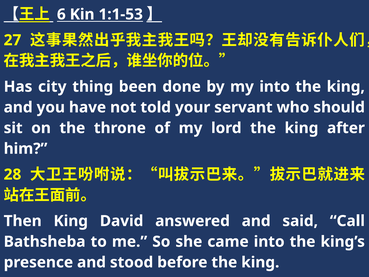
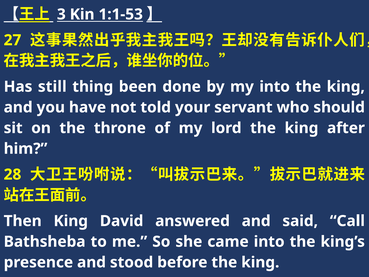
6: 6 -> 3 (61, 14)
city: city -> still (52, 87)
